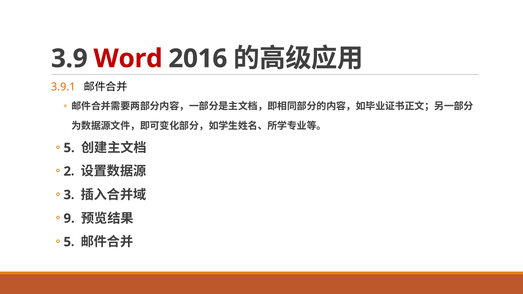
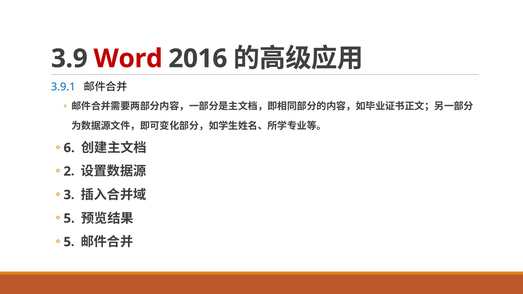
3.9.1 colour: orange -> blue (63, 87)
5: 5 -> 6 (69, 148)
9: 9 -> 5 (69, 219)
